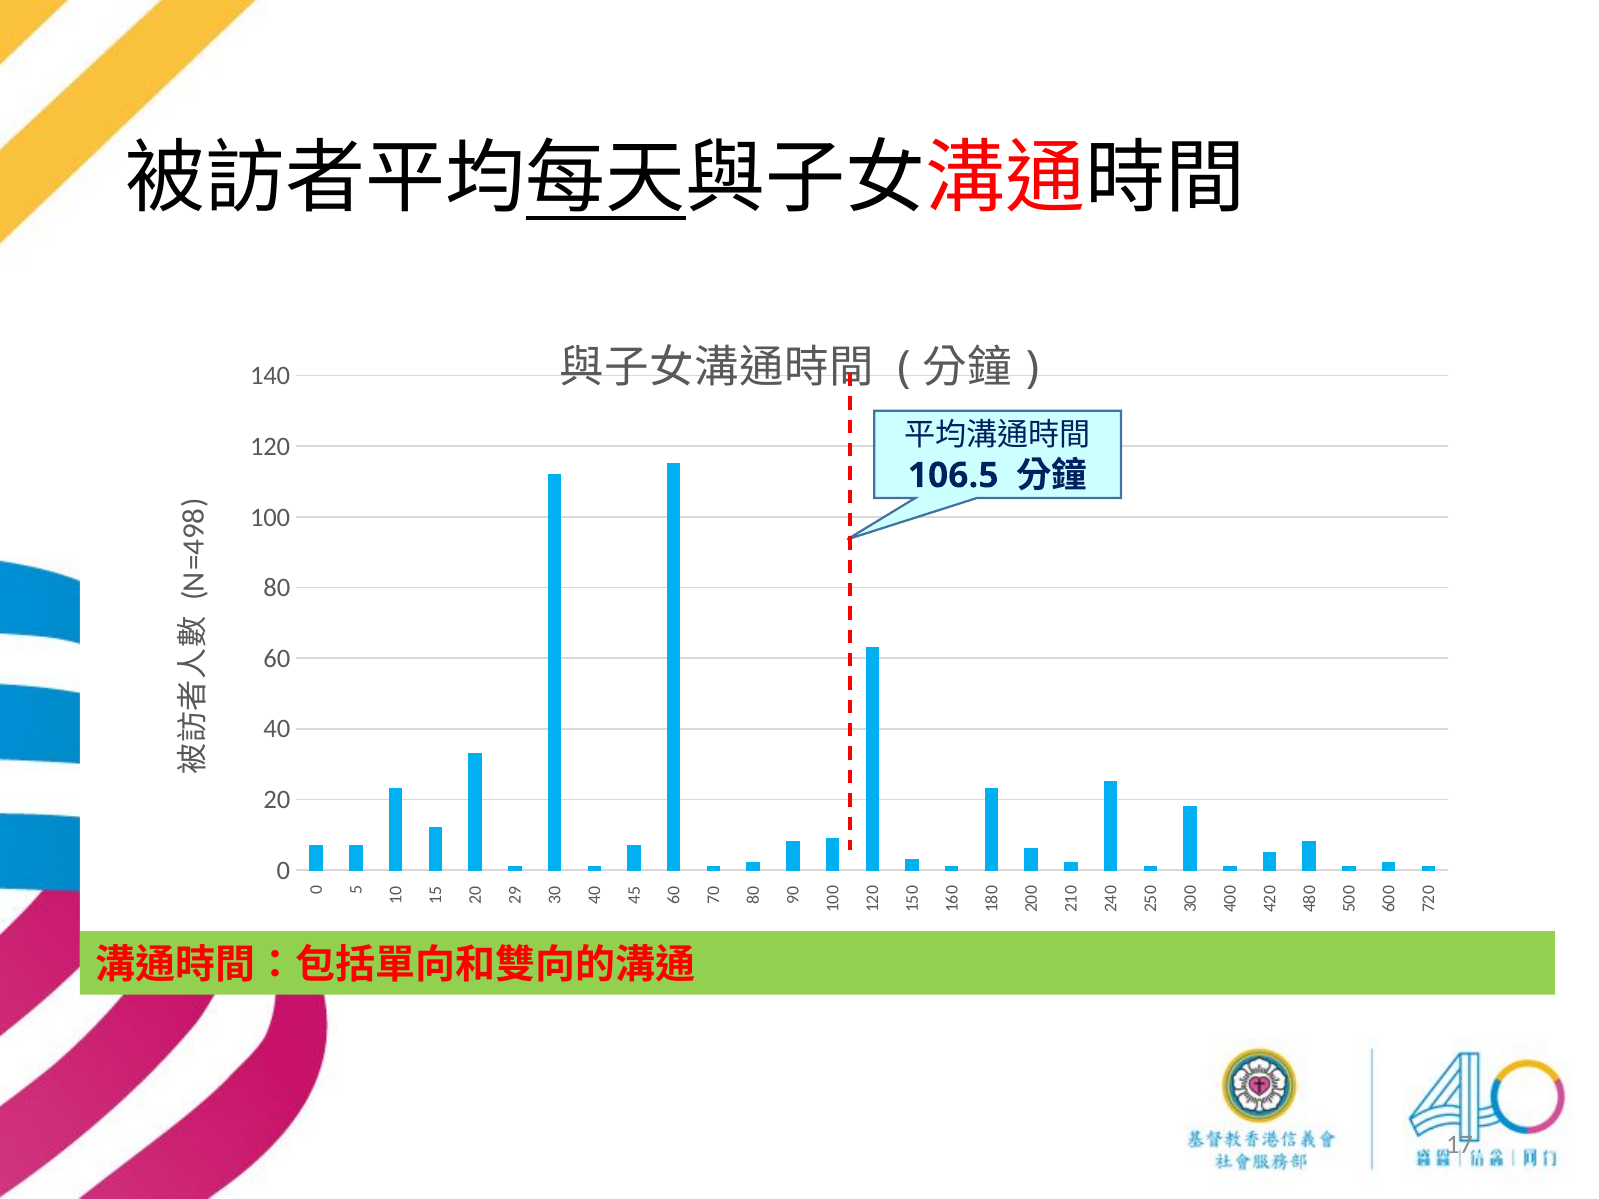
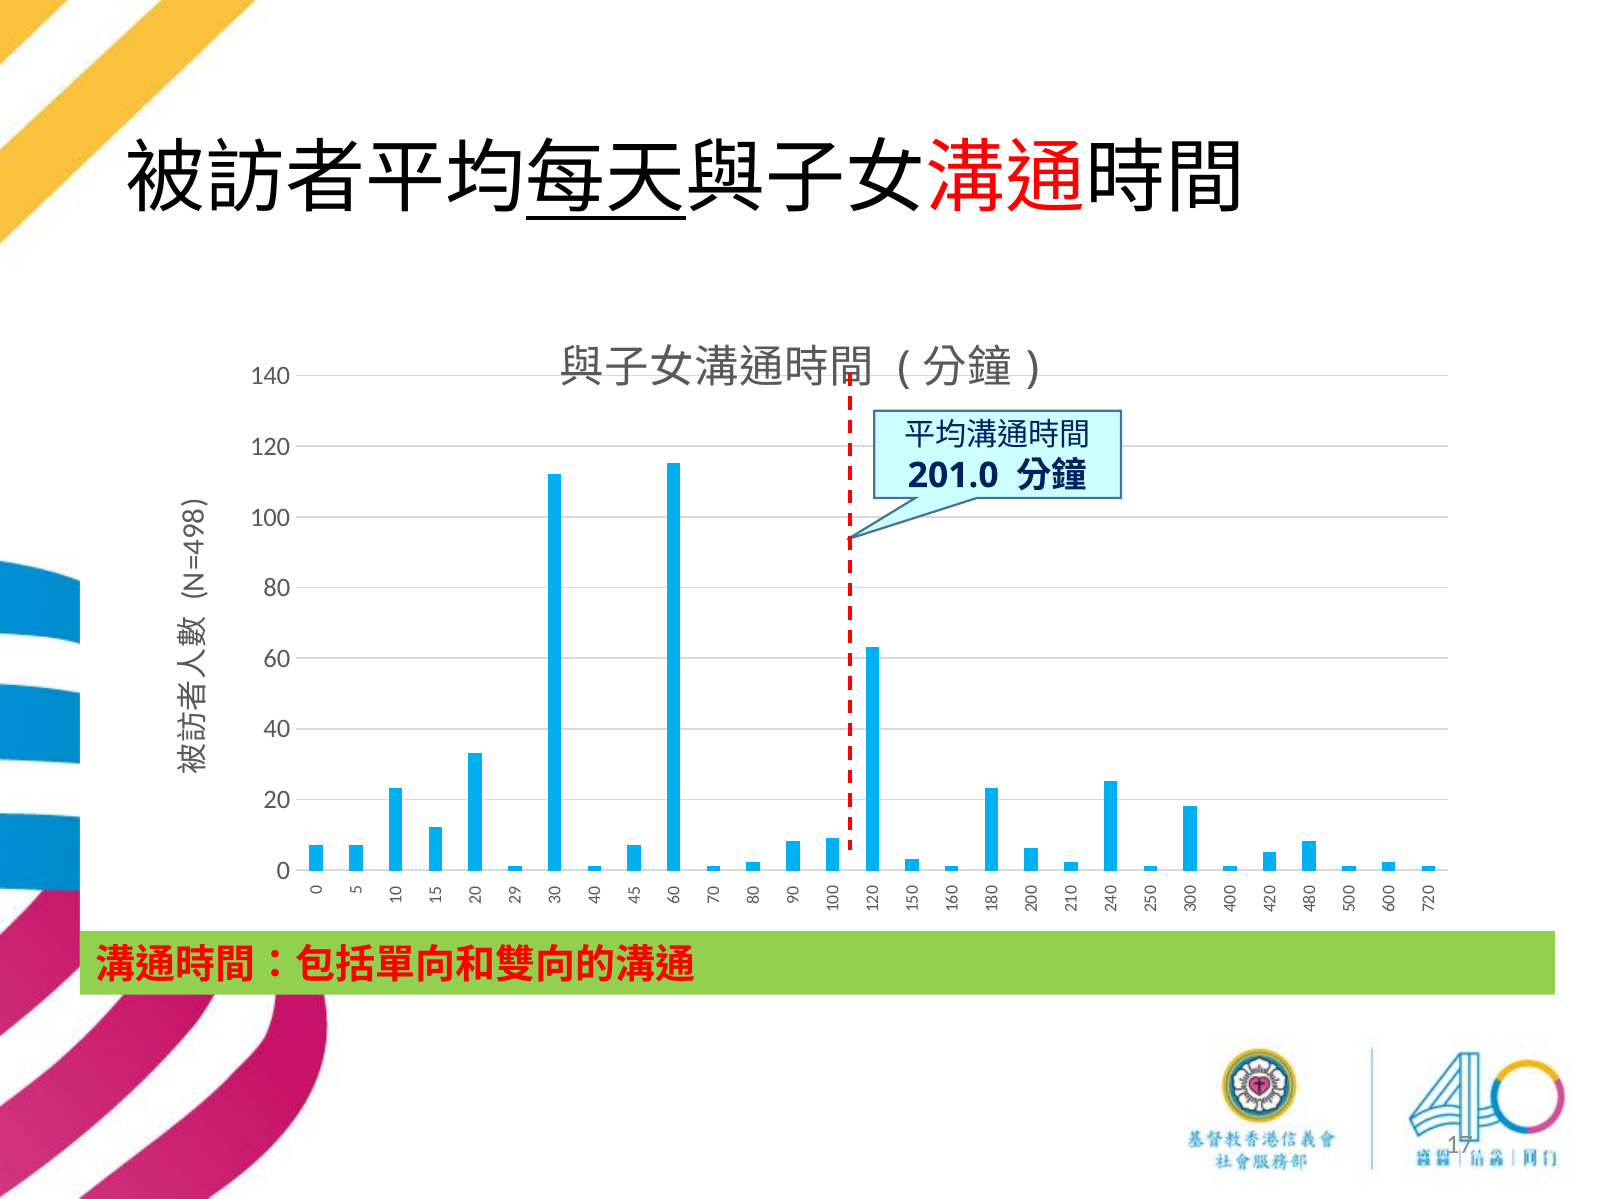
106.5: 106.5 -> 201.0 (953, 476)
